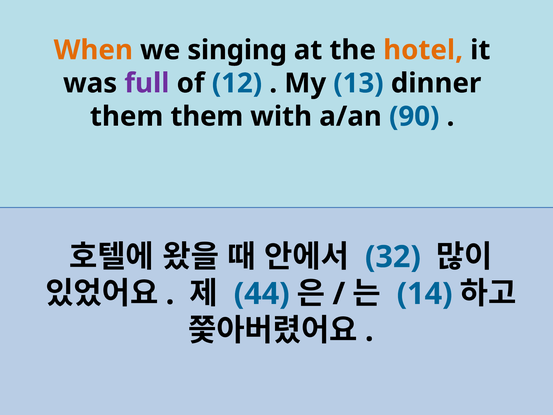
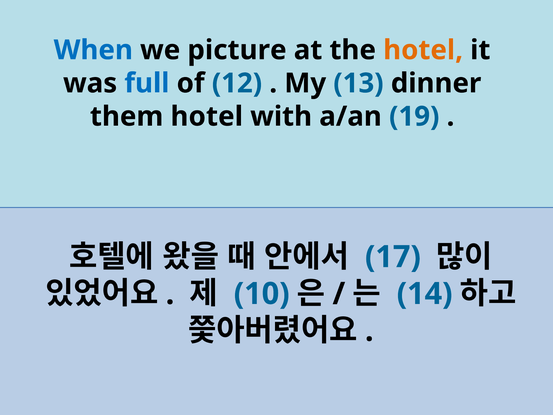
When colour: orange -> blue (93, 50)
singing: singing -> picture (237, 50)
full colour: purple -> blue (147, 83)
them them: them -> hotel (207, 116)
90: 90 -> 19 (414, 116)
32: 32 -> 17 (393, 257)
44: 44 -> 10 (262, 294)
